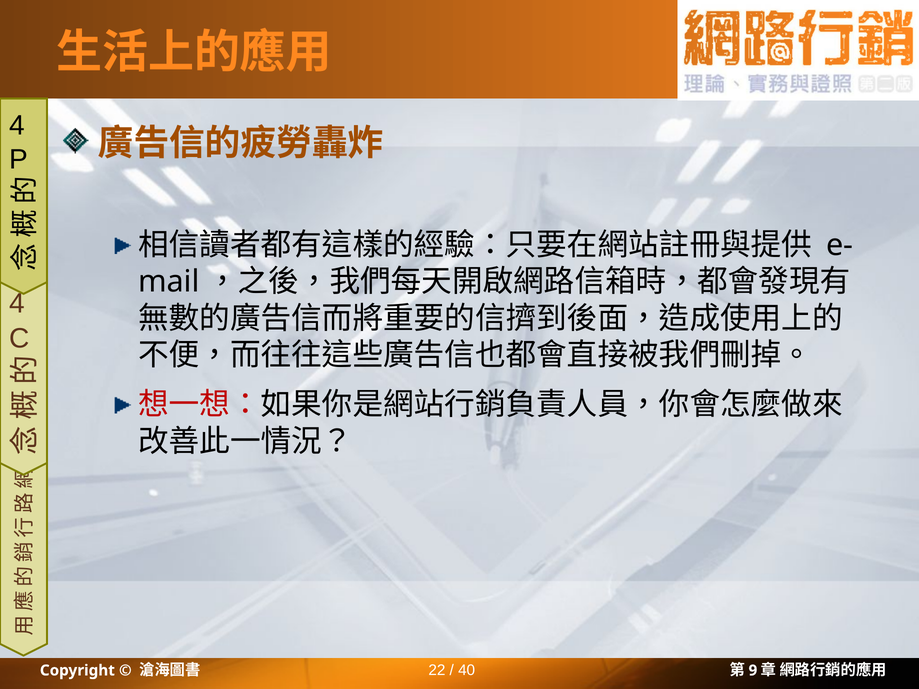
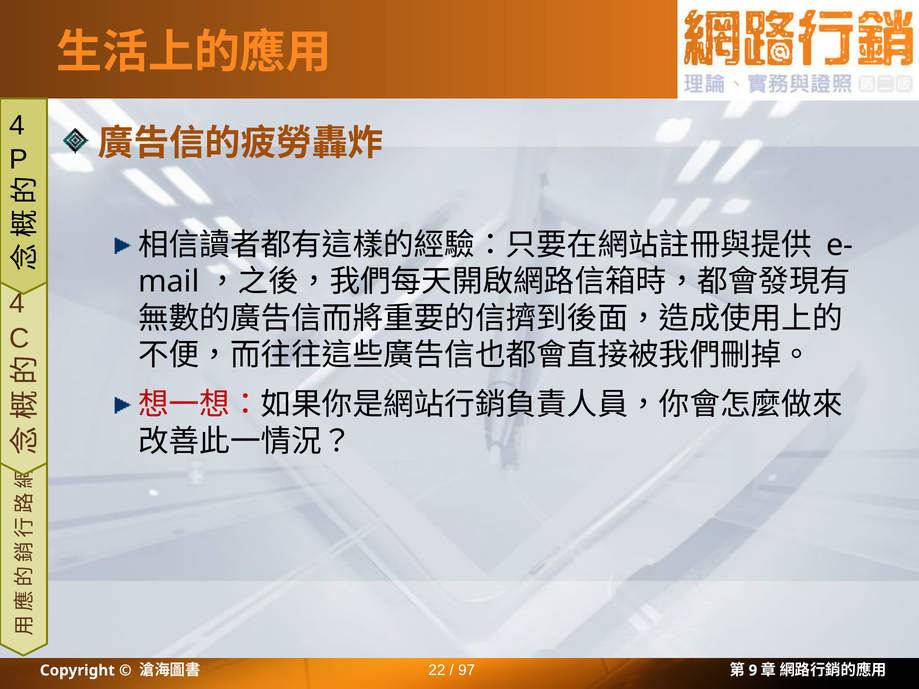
40: 40 -> 97 (467, 671)
